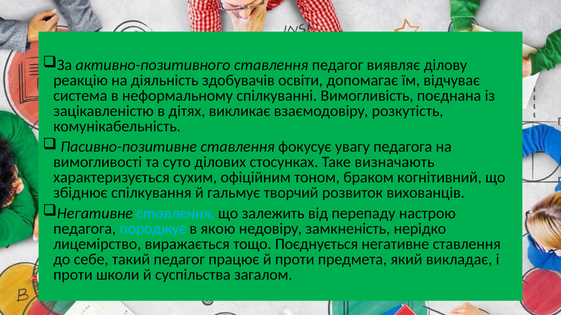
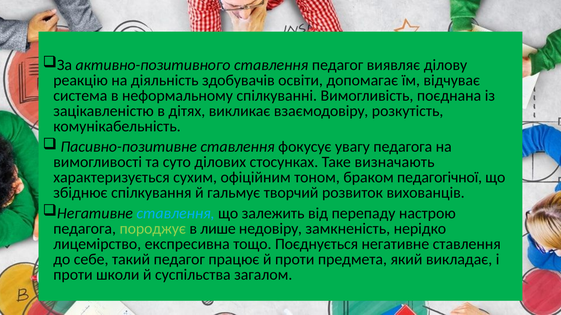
когнітивний: когнітивний -> педагогічної (440, 178)
породжує colour: light blue -> light green (153, 229)
якою: якою -> лише (218, 229)
виражається: виражається -> експресивна (187, 244)
